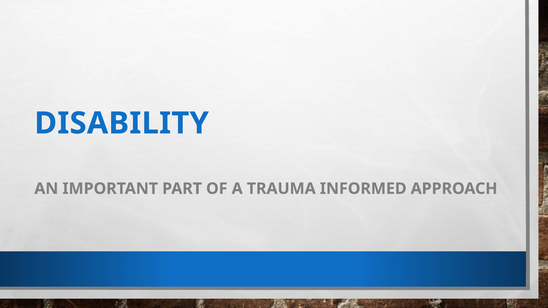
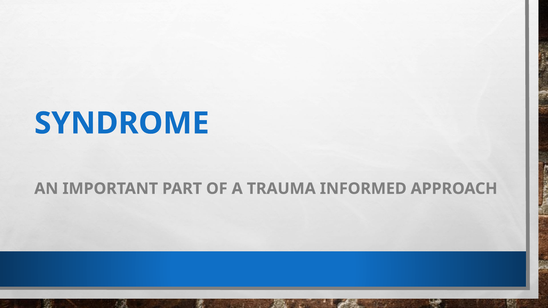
DISABILITY: DISABILITY -> SYNDROME (122, 123)
